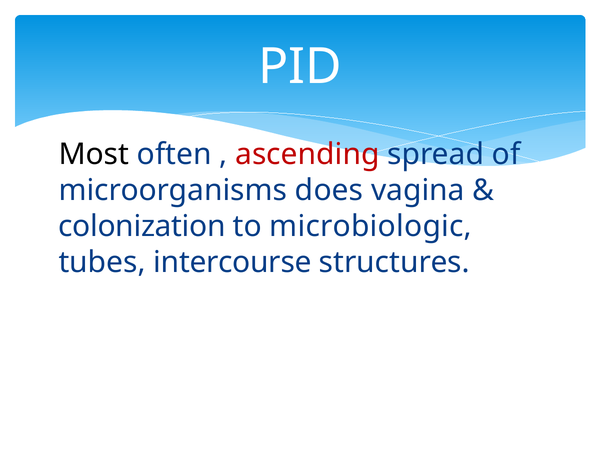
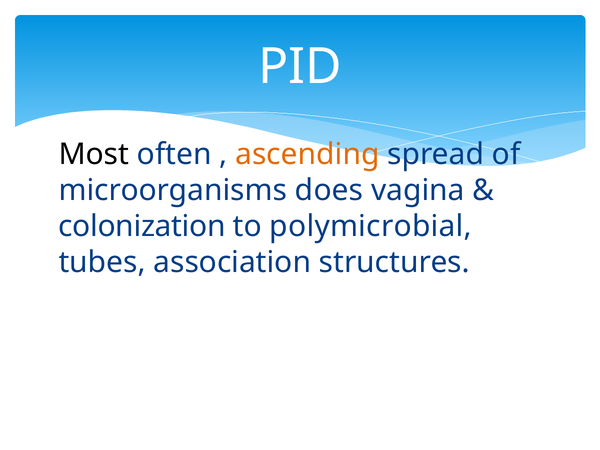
ascending colour: red -> orange (307, 154)
microbiologic: microbiologic -> polymicrobial (371, 226)
intercourse: intercourse -> association (232, 262)
